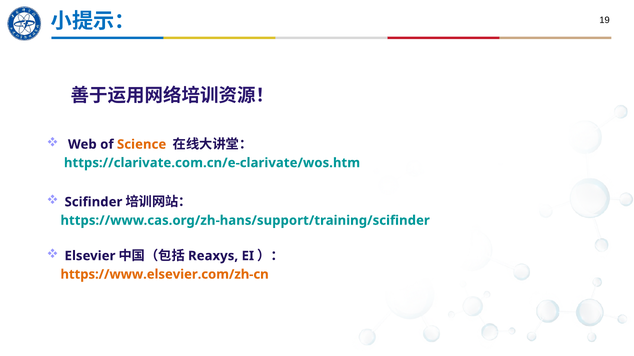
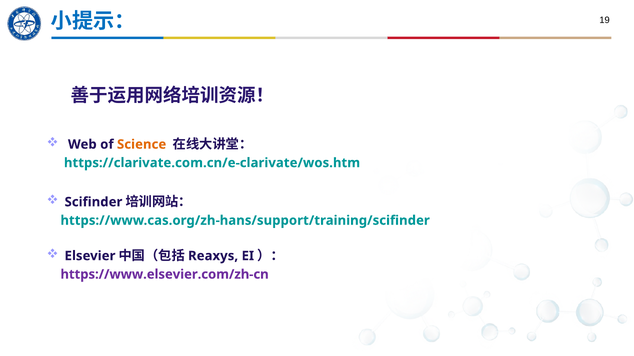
https://www.elsevier.com/zh-cn colour: orange -> purple (165, 275)
